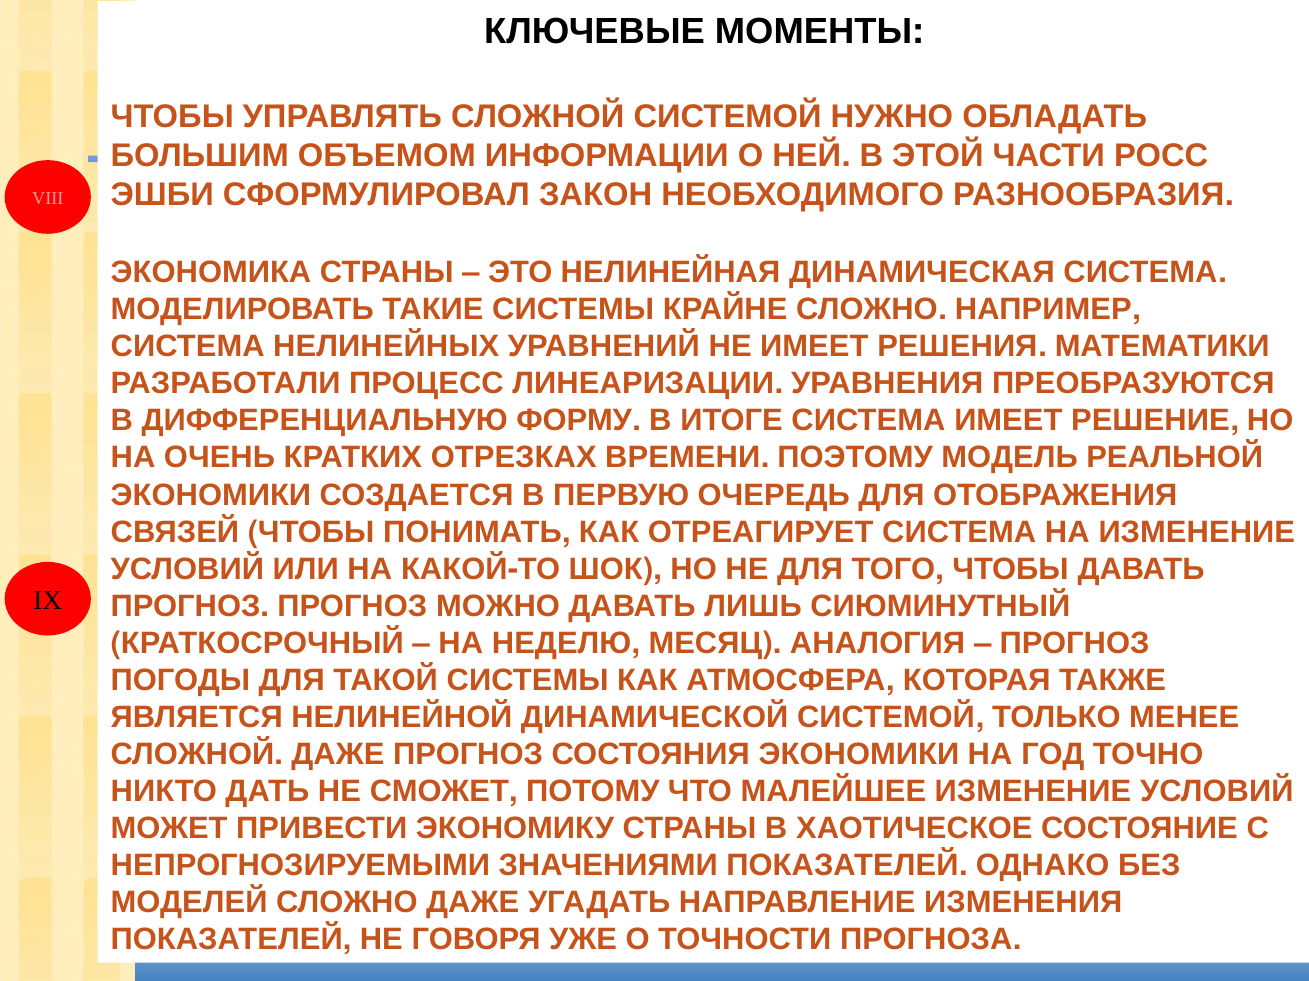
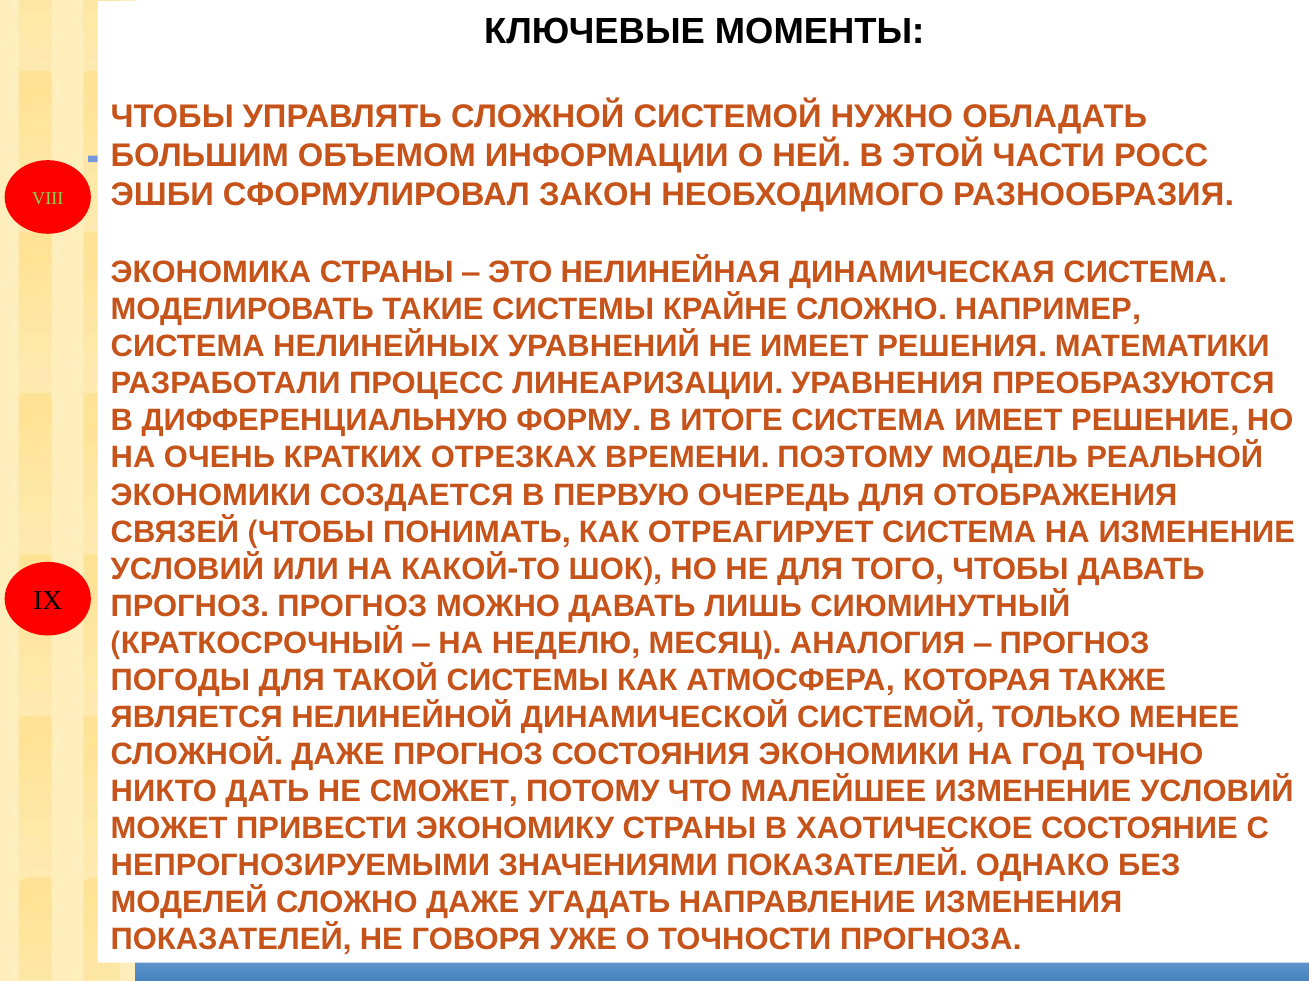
VIII colour: pink -> light green (48, 198)
